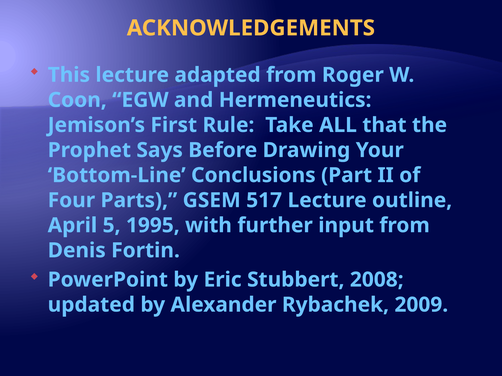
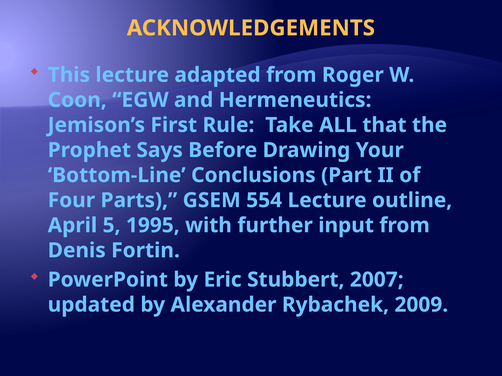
517: 517 -> 554 (264, 201)
2008: 2008 -> 2007 (377, 280)
